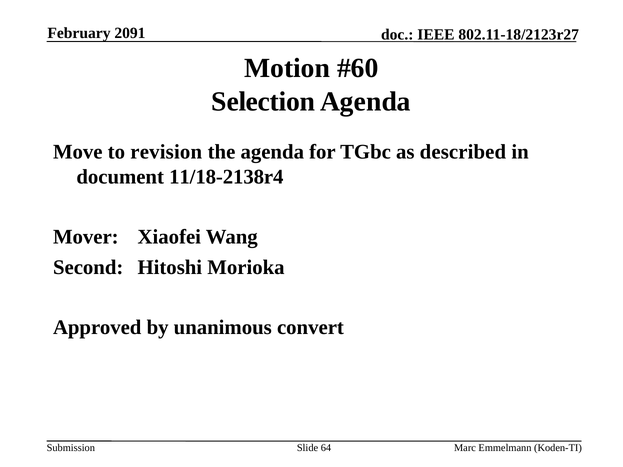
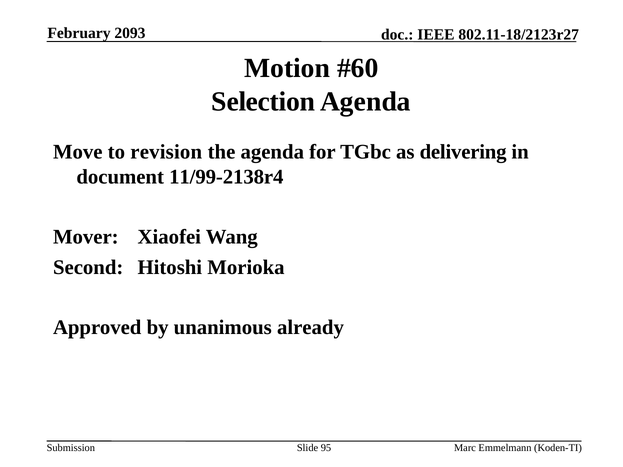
2091: 2091 -> 2093 (130, 33)
described: described -> delivering (463, 152)
11/18-2138r4: 11/18-2138r4 -> 11/99-2138r4 (226, 177)
convert: convert -> already (310, 328)
64: 64 -> 95 (326, 448)
